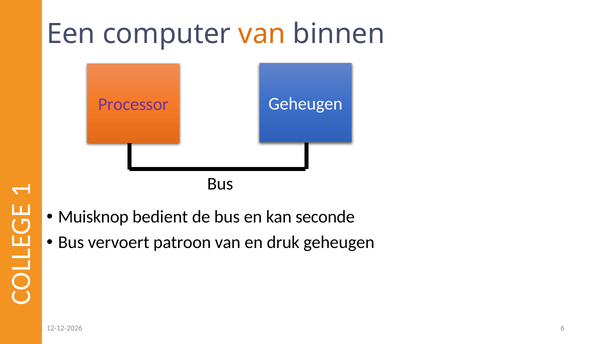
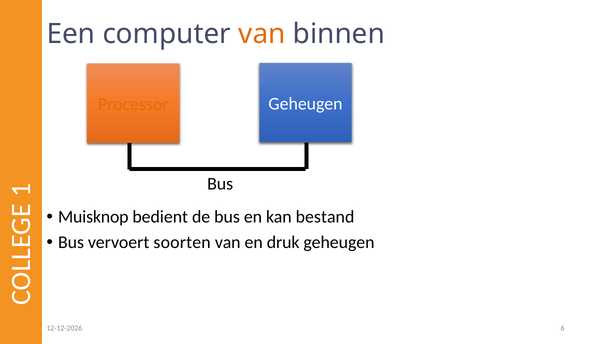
Processor colour: purple -> orange (133, 104)
seconde: seconde -> bestand (325, 217)
patroon: patroon -> soorten (182, 242)
